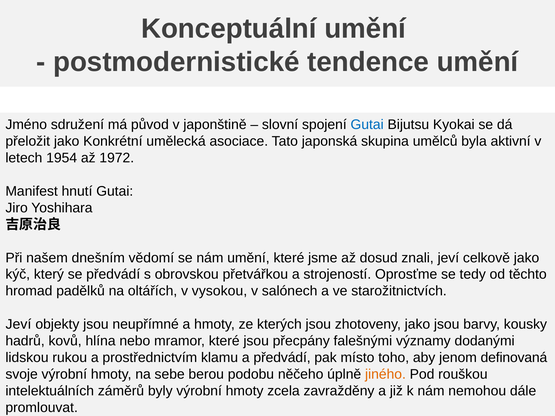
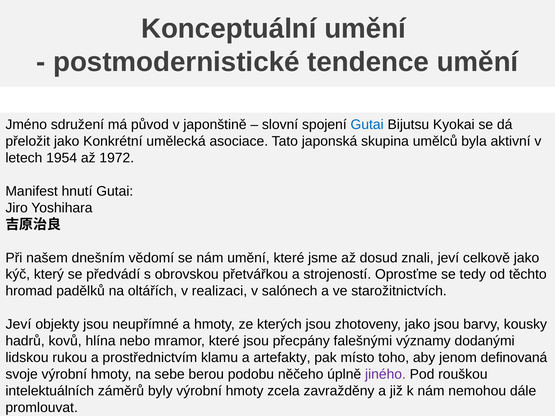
vysokou: vysokou -> realizaci (220, 291)
a předvádí: předvádí -> artefakty (282, 358)
jiného colour: orange -> purple (385, 374)
